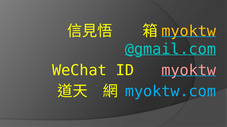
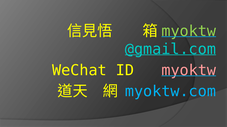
myoktw colour: yellow -> light green (189, 31)
